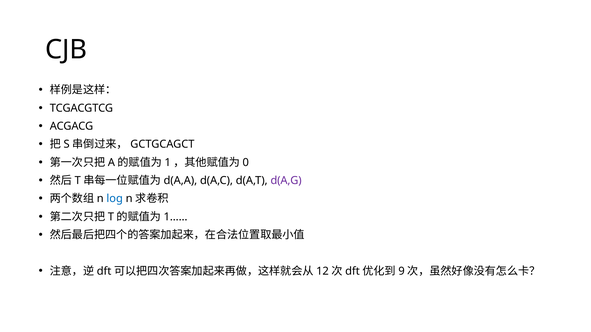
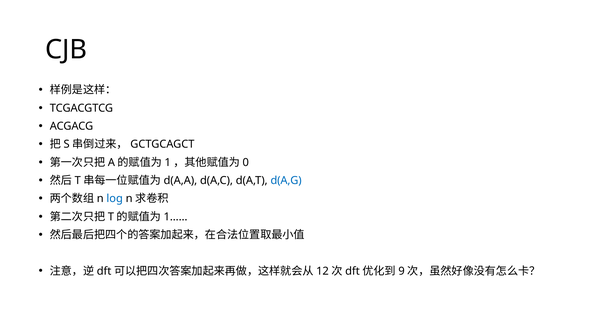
d(A,G colour: purple -> blue (286, 181)
